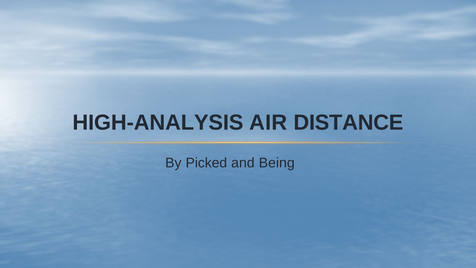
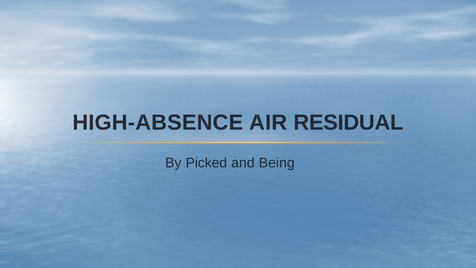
HIGH-ANALYSIS: HIGH-ANALYSIS -> HIGH-ABSENCE (158, 122)
DISTANCE: DISTANCE -> RESIDUAL (348, 122)
